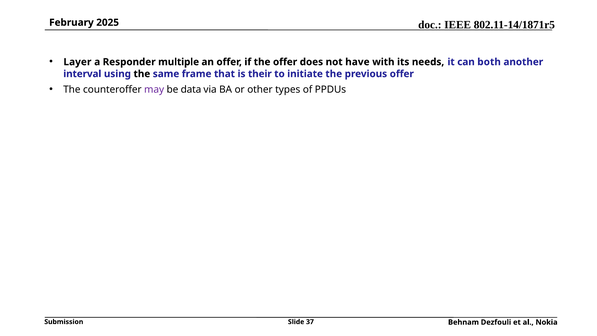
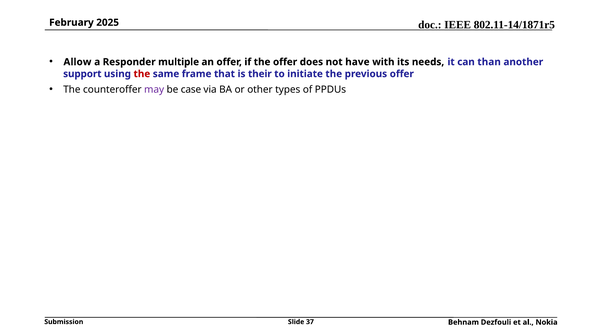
Layer: Layer -> Allow (77, 62)
both: both -> than (489, 62)
interval: interval -> support (82, 74)
the colour: black -> red (142, 74)
data: data -> case (191, 90)
